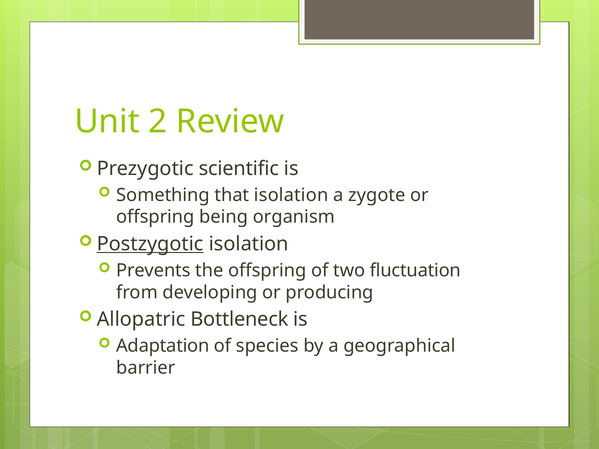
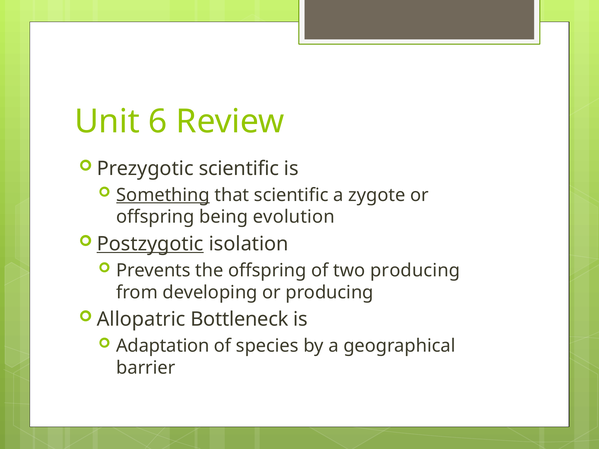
2: 2 -> 6 (158, 122)
Something underline: none -> present (163, 195)
that isolation: isolation -> scientific (291, 195)
organism: organism -> evolution (294, 217)
two fluctuation: fluctuation -> producing (415, 271)
